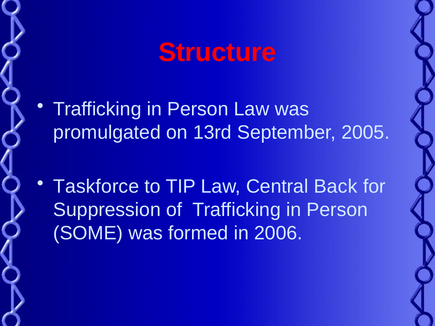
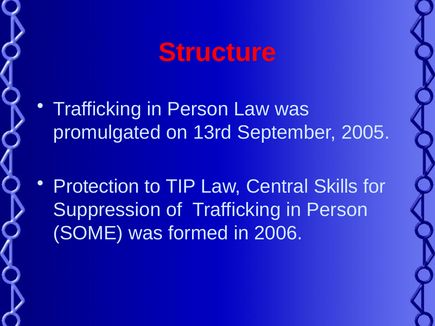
Taskforce: Taskforce -> Protection (96, 187)
Back: Back -> Skills (336, 187)
